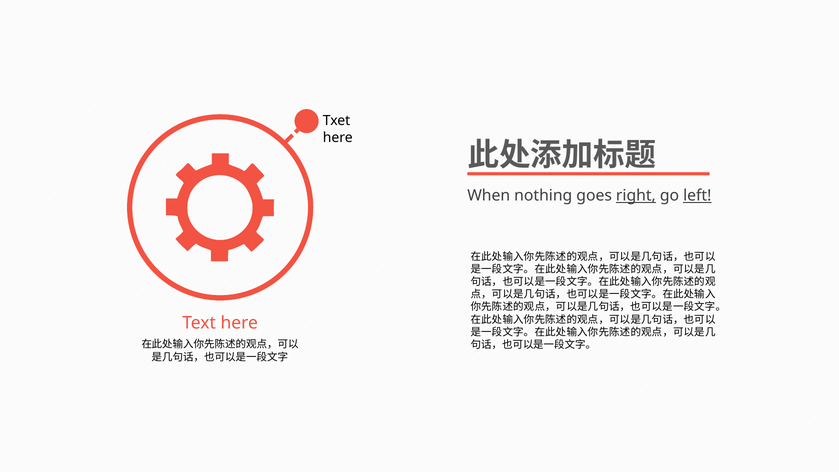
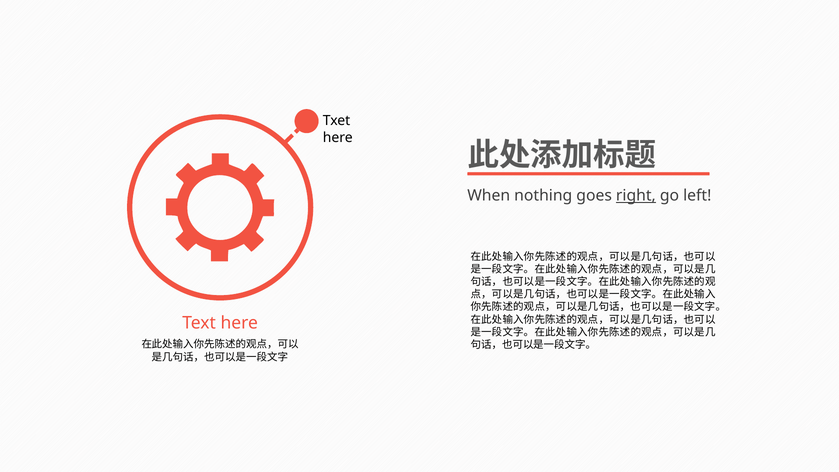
left underline: present -> none (697, 195)
